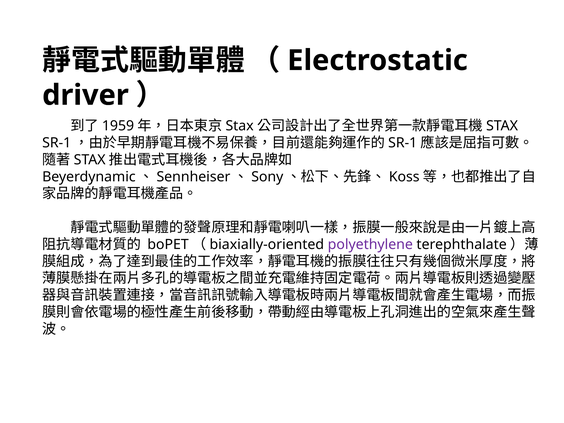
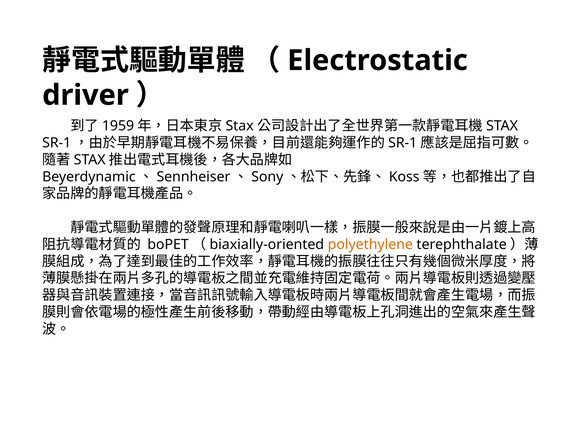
polyethylene colour: purple -> orange (370, 244)
